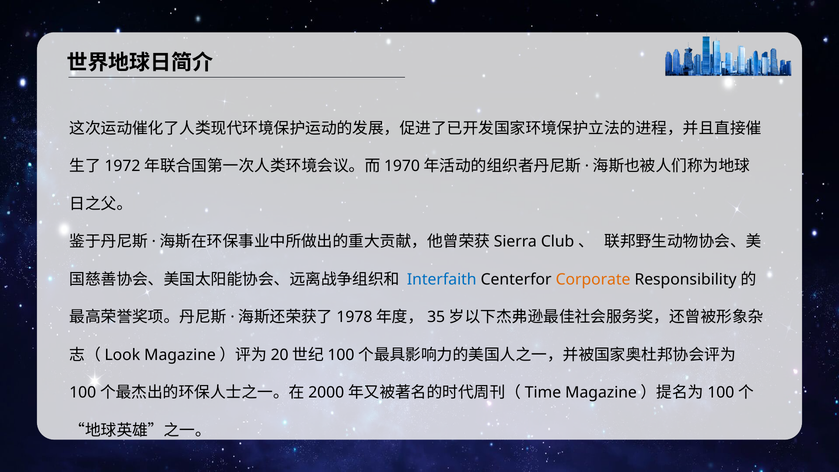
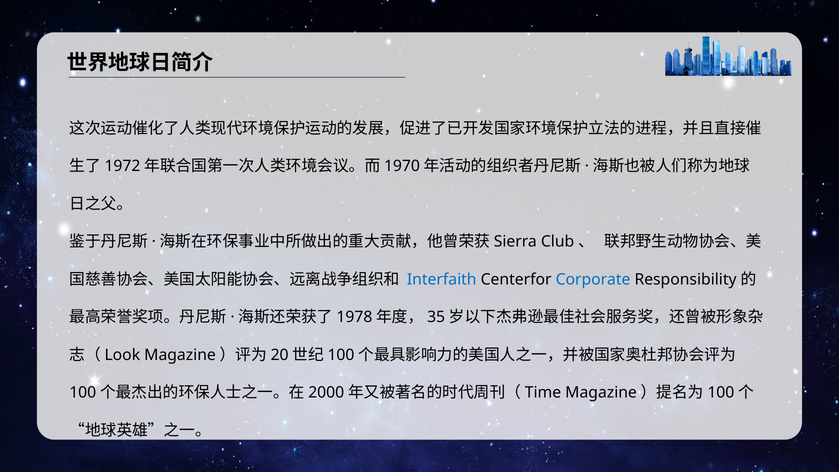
Corporate colour: orange -> blue (593, 279)
